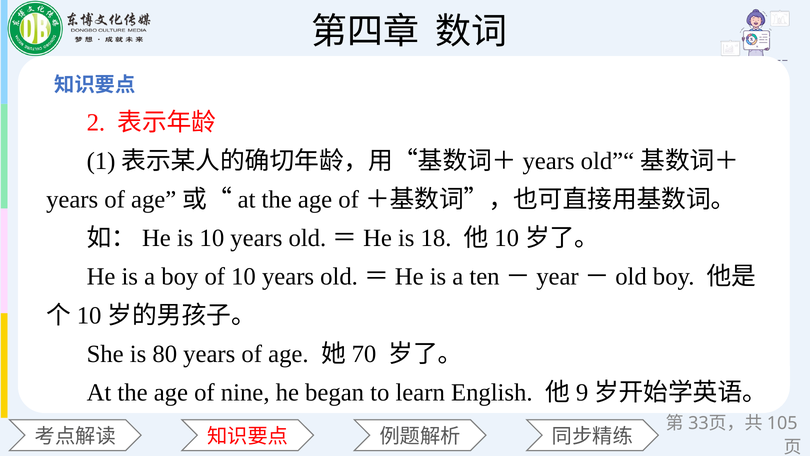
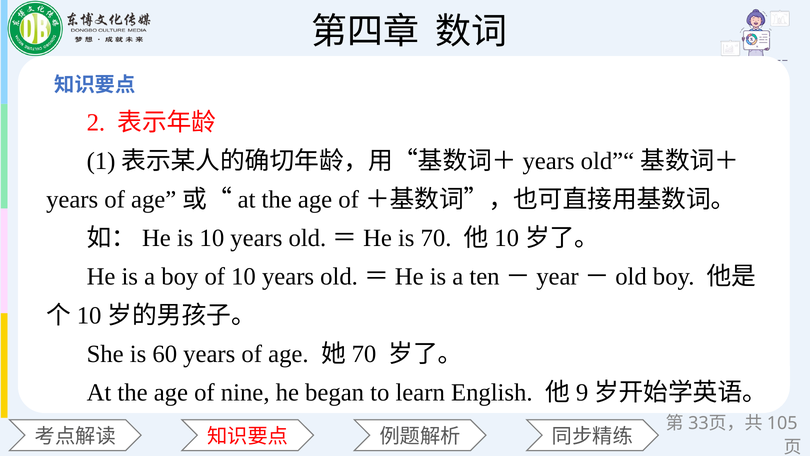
18: 18 -> 70 (436, 238)
80: 80 -> 60 (165, 354)
